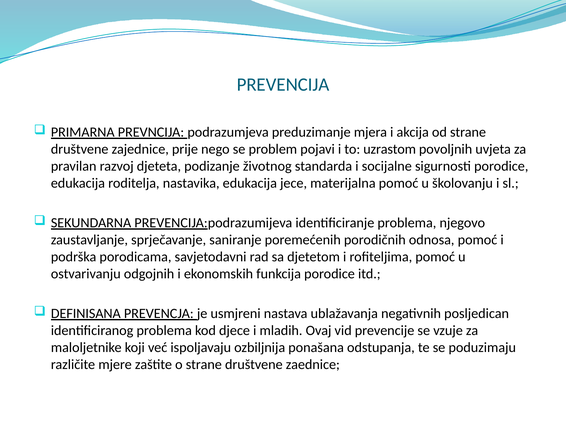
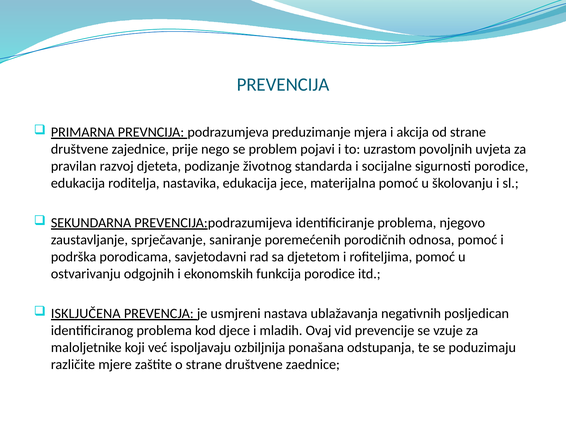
DEFINISANA: DEFINISANA -> ISKLJUČENA (86, 313)
